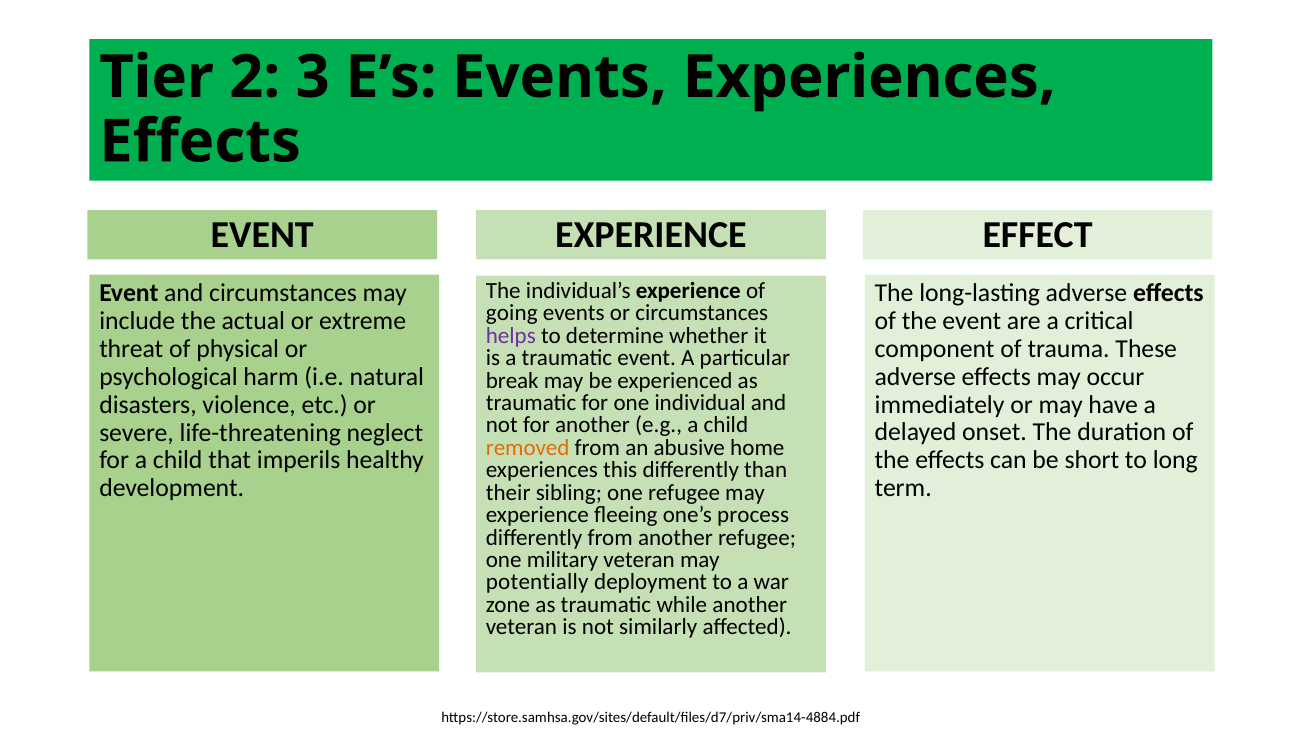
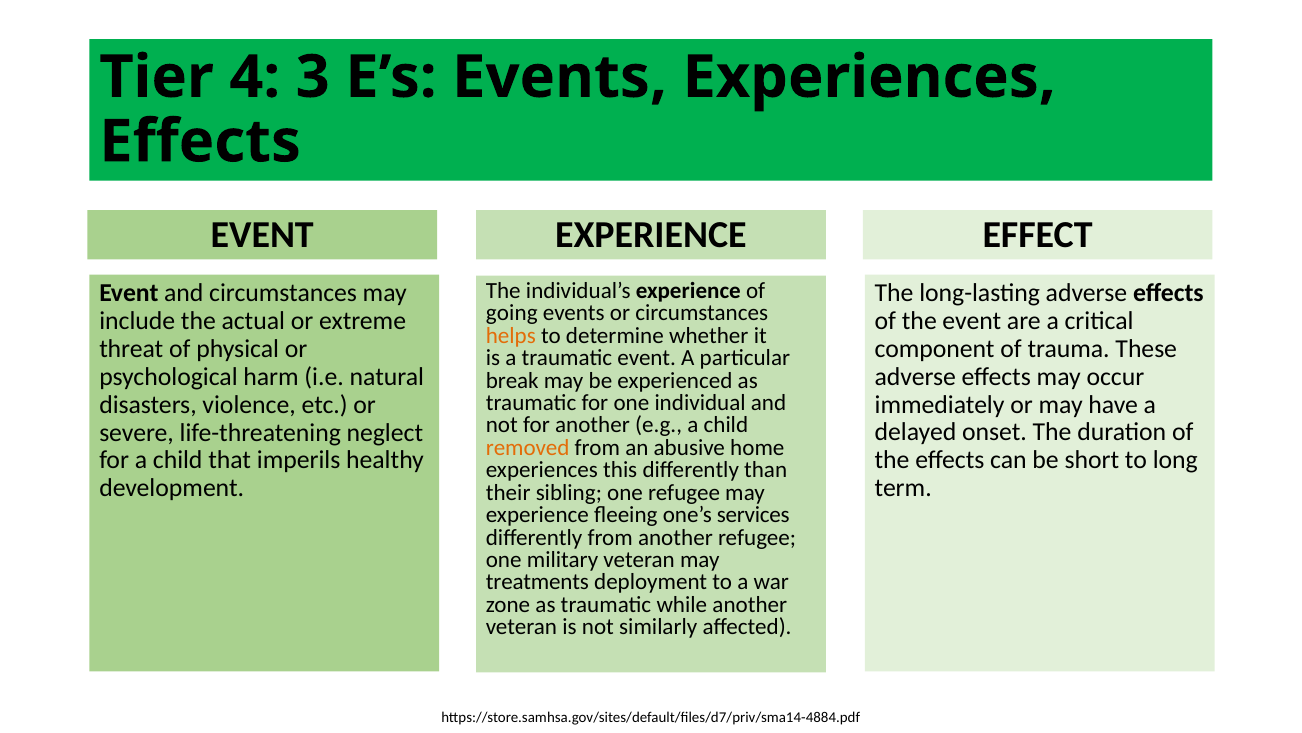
2: 2 -> 4 (255, 77)
helps colour: purple -> orange (511, 335)
process: process -> services (753, 515)
potentially: potentially -> treatments (537, 582)
